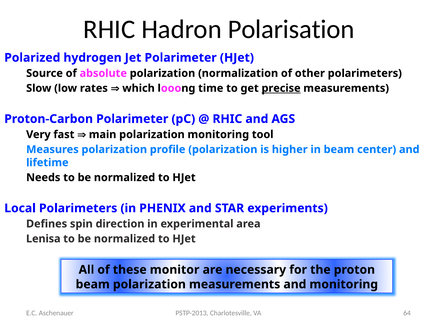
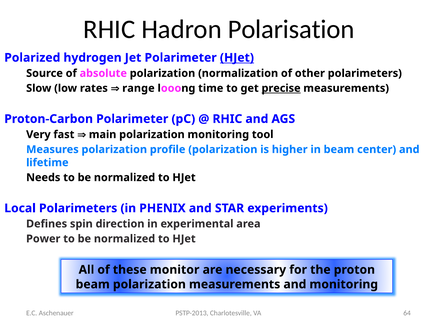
HJet underline: none -> present (237, 58)
which: which -> range (138, 88)
Lenisa: Lenisa -> Power (43, 239)
